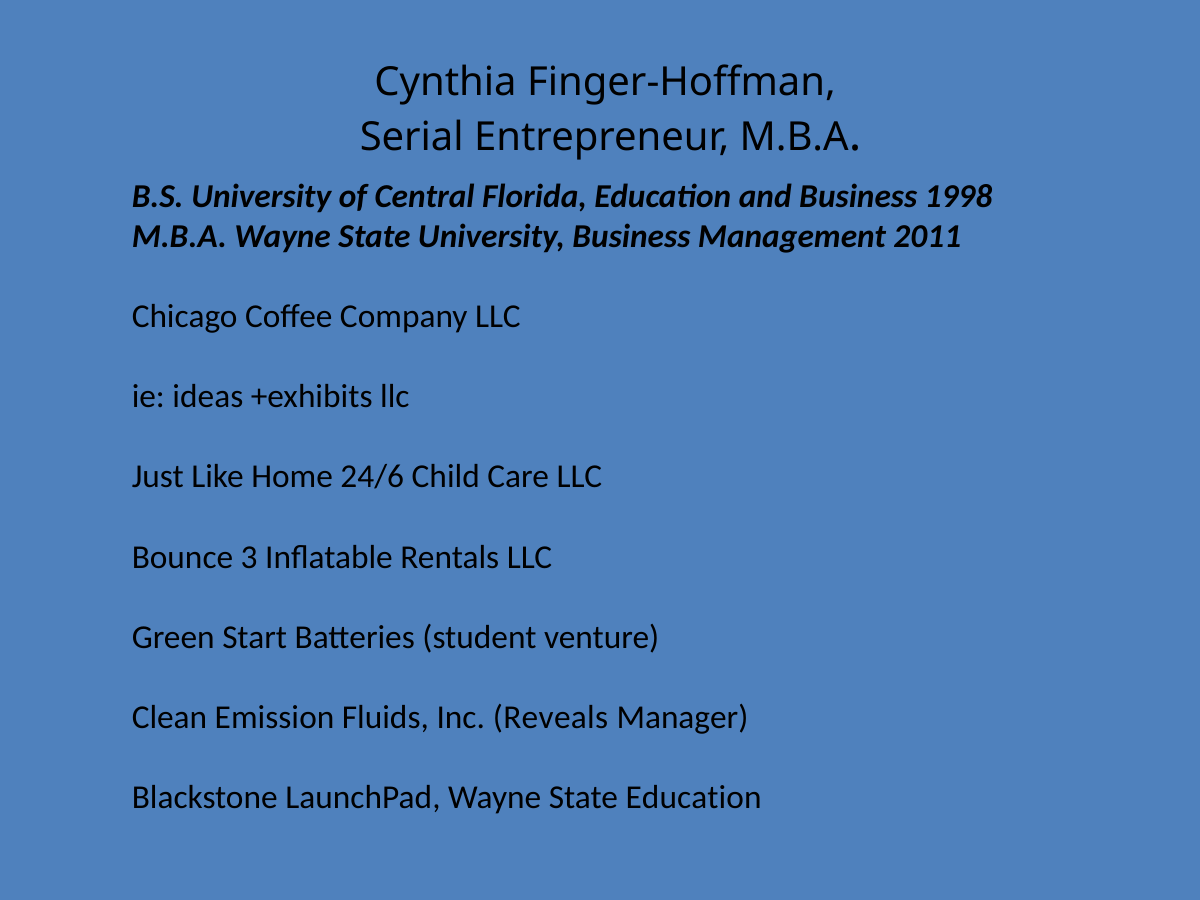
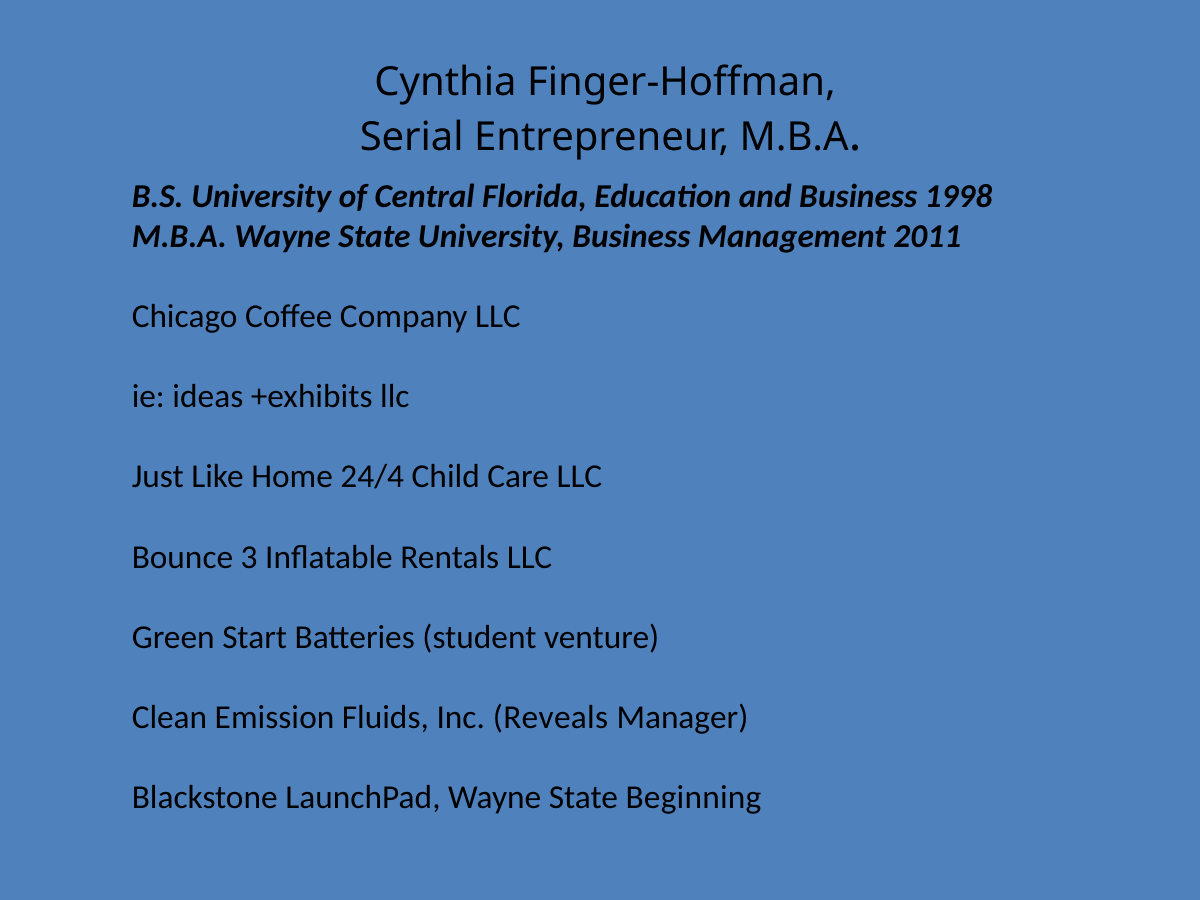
24/6: 24/6 -> 24/4 (372, 477)
State Education: Education -> Beginning (693, 797)
